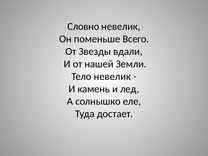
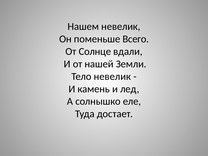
Словно: Словно -> Нашем (83, 27)
Звезды: Звезды -> Солнце (95, 51)
